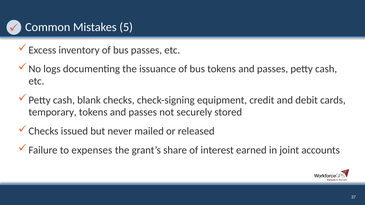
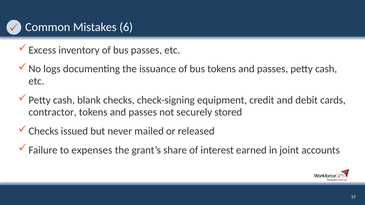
5: 5 -> 6 (126, 27)
temporary: temporary -> contractor (53, 112)
